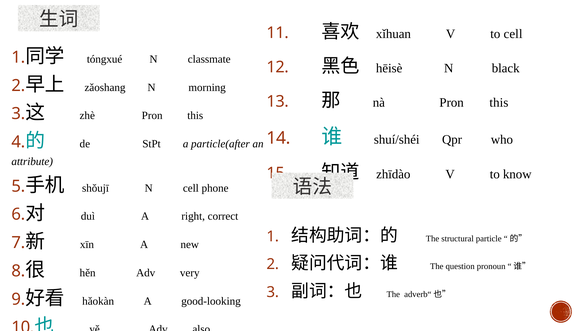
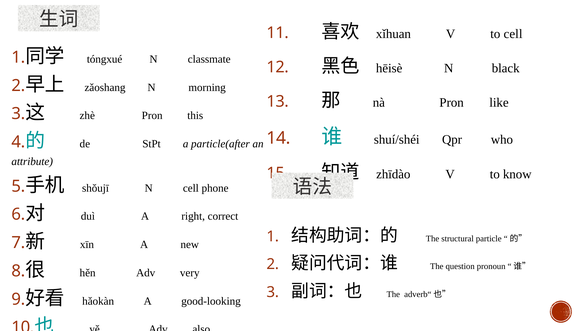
nà Pron this: this -> like (499, 102)
